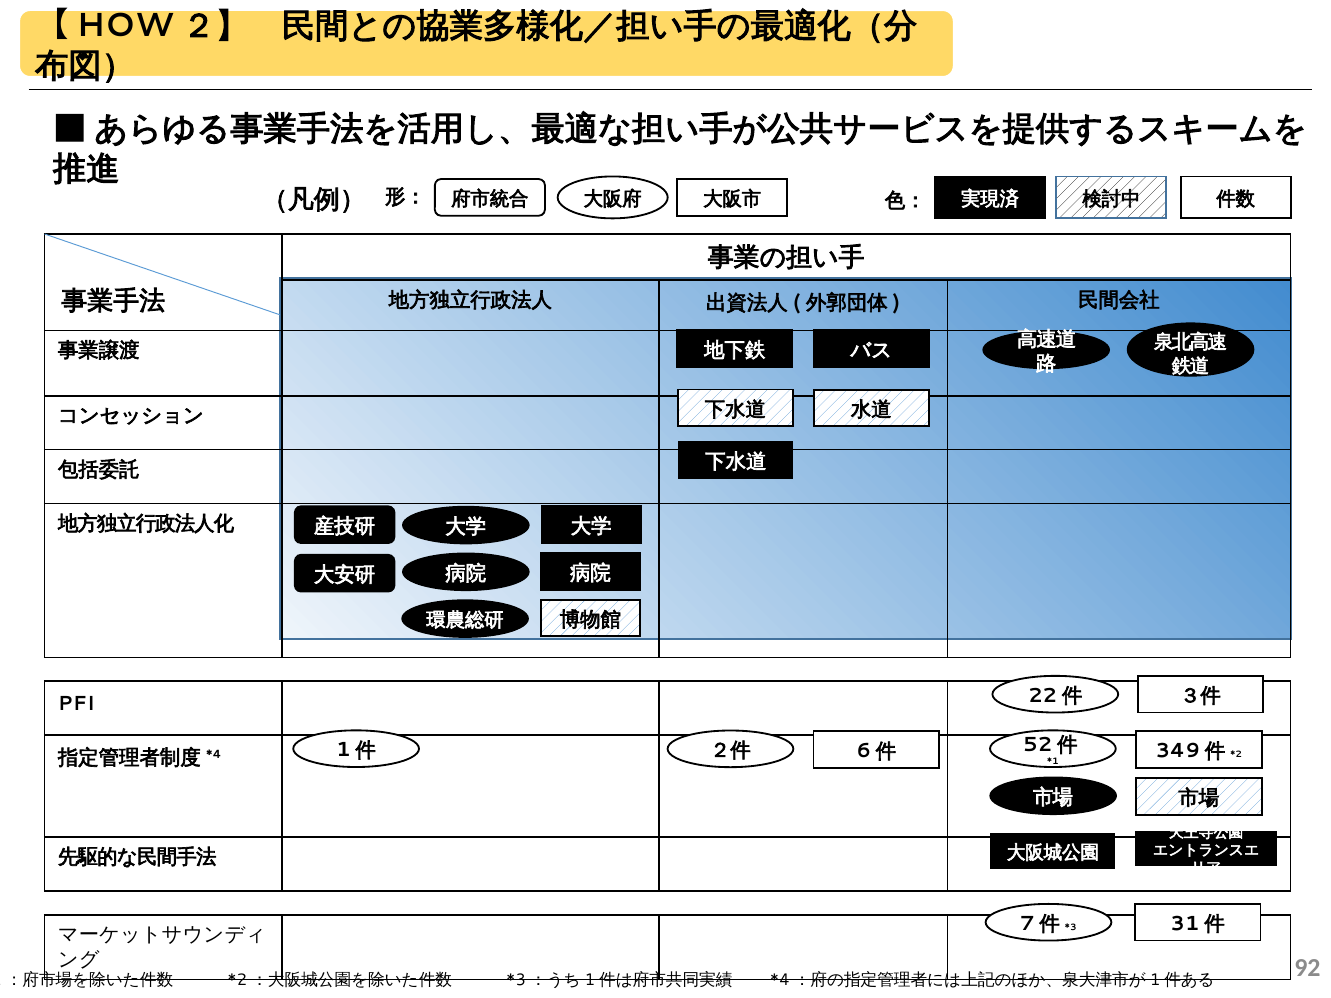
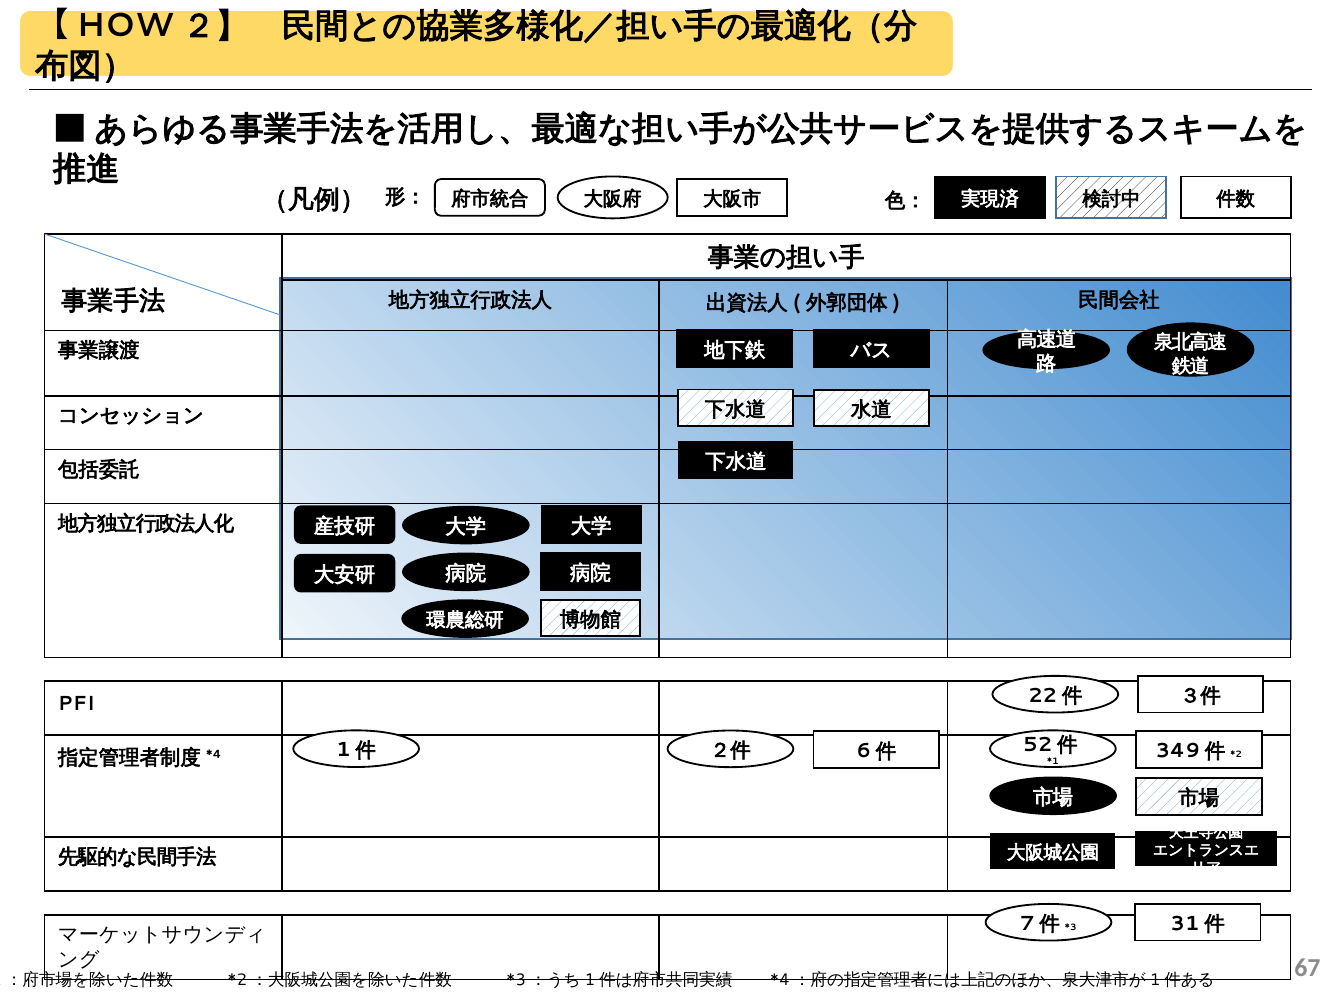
92: 92 -> 67 (1307, 968)
